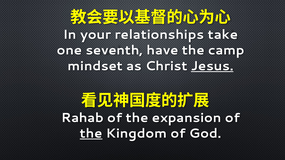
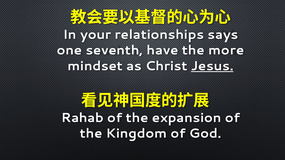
take: take -> says (223, 35)
camp: camp -> more (226, 50)
the underline: present -> none (91, 134)
